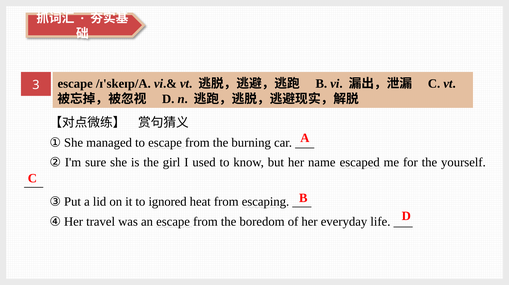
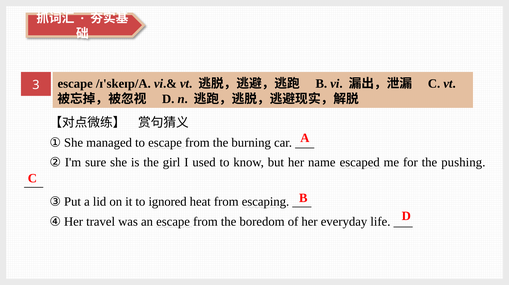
yourself: yourself -> pushing (463, 162)
